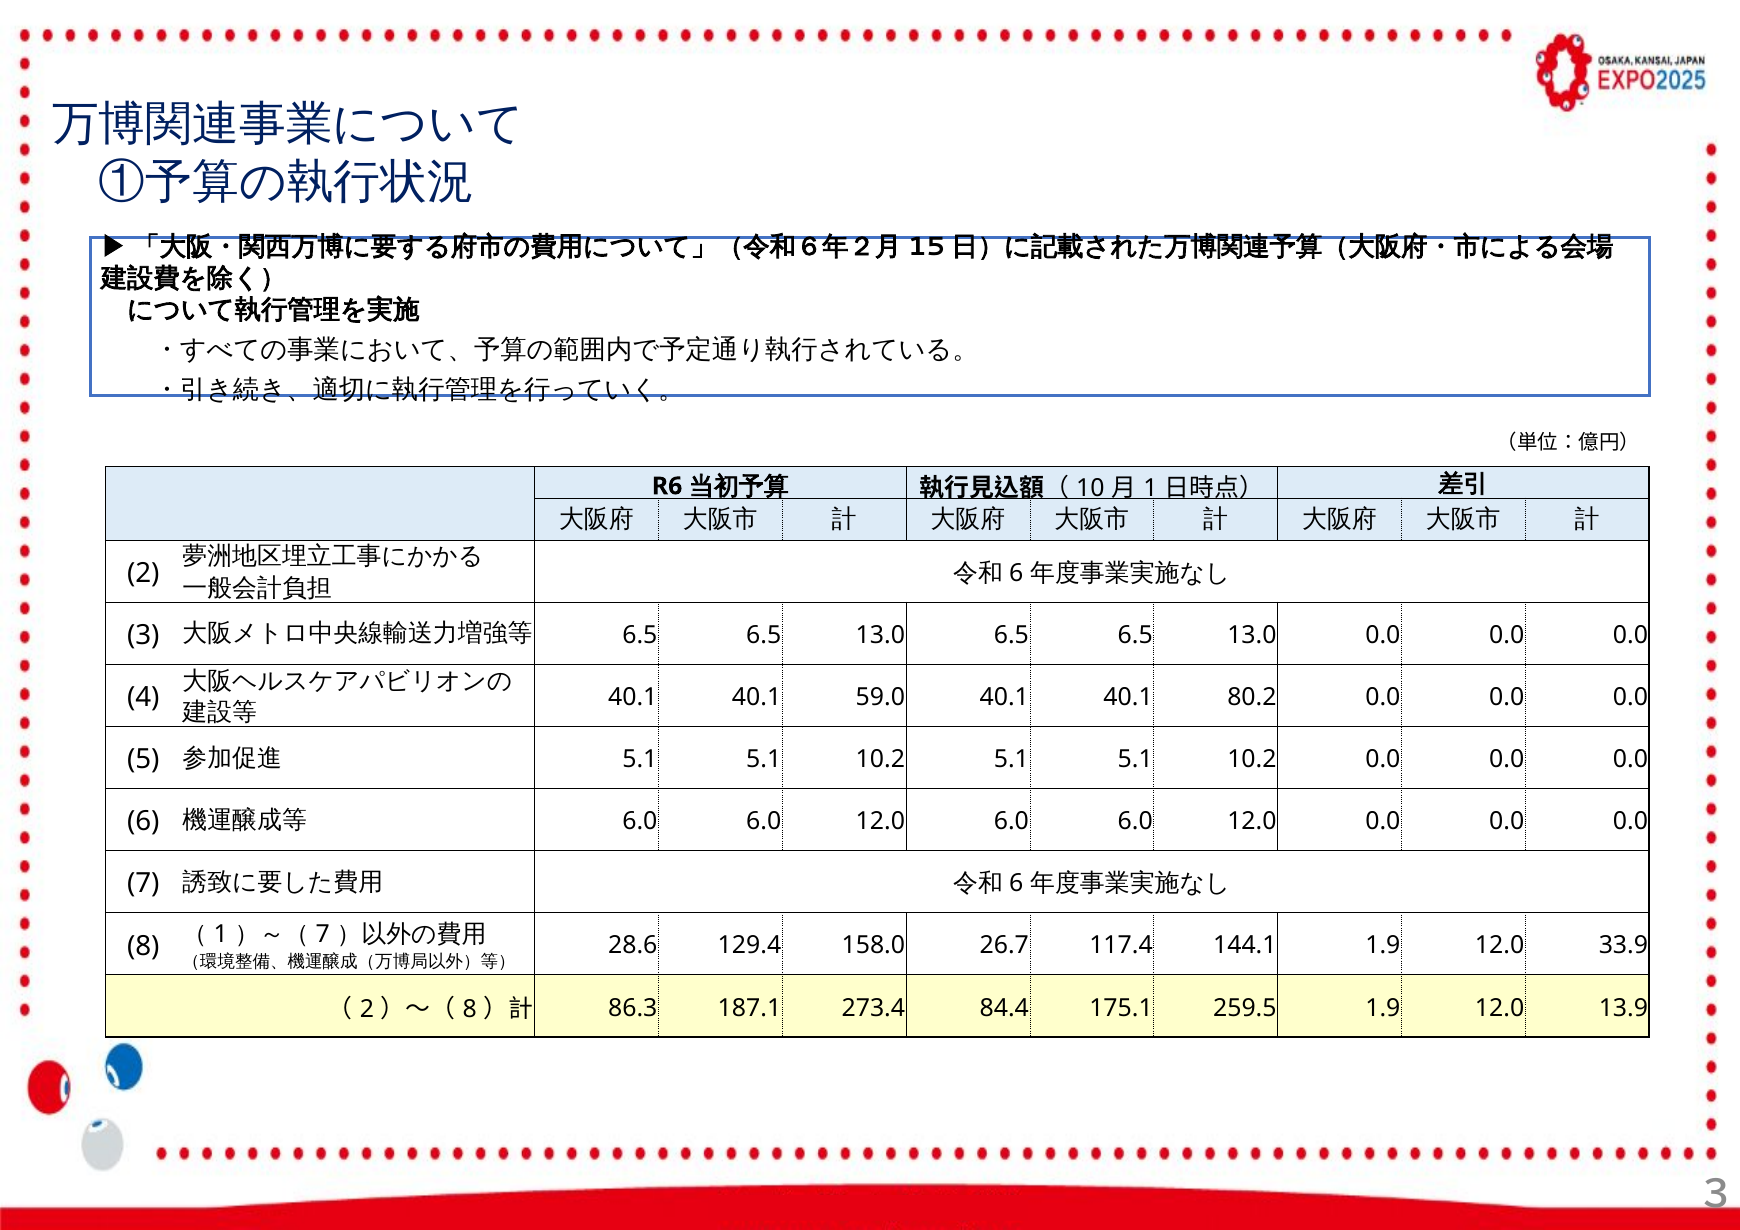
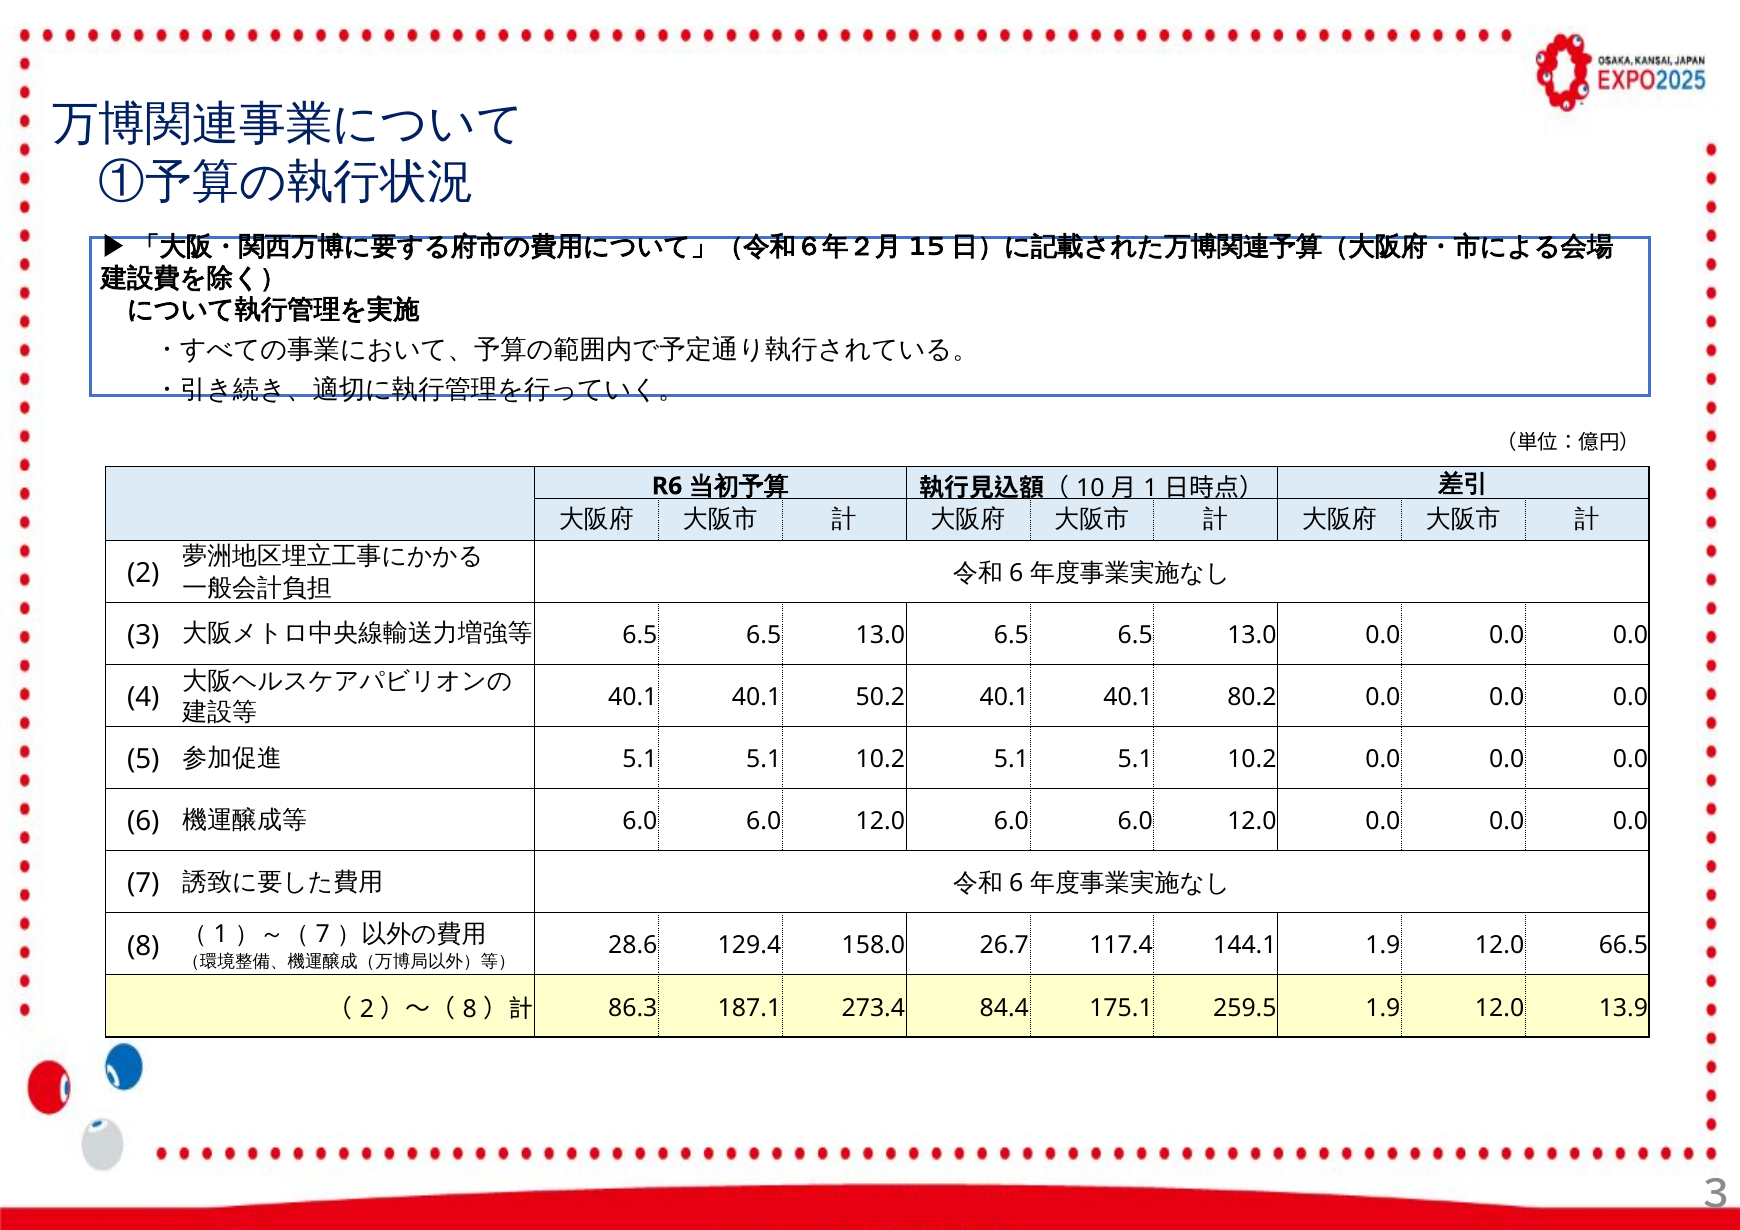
59.0: 59.0 -> 50.2 (880, 697)
33.9: 33.9 -> 66.5 (1623, 946)
